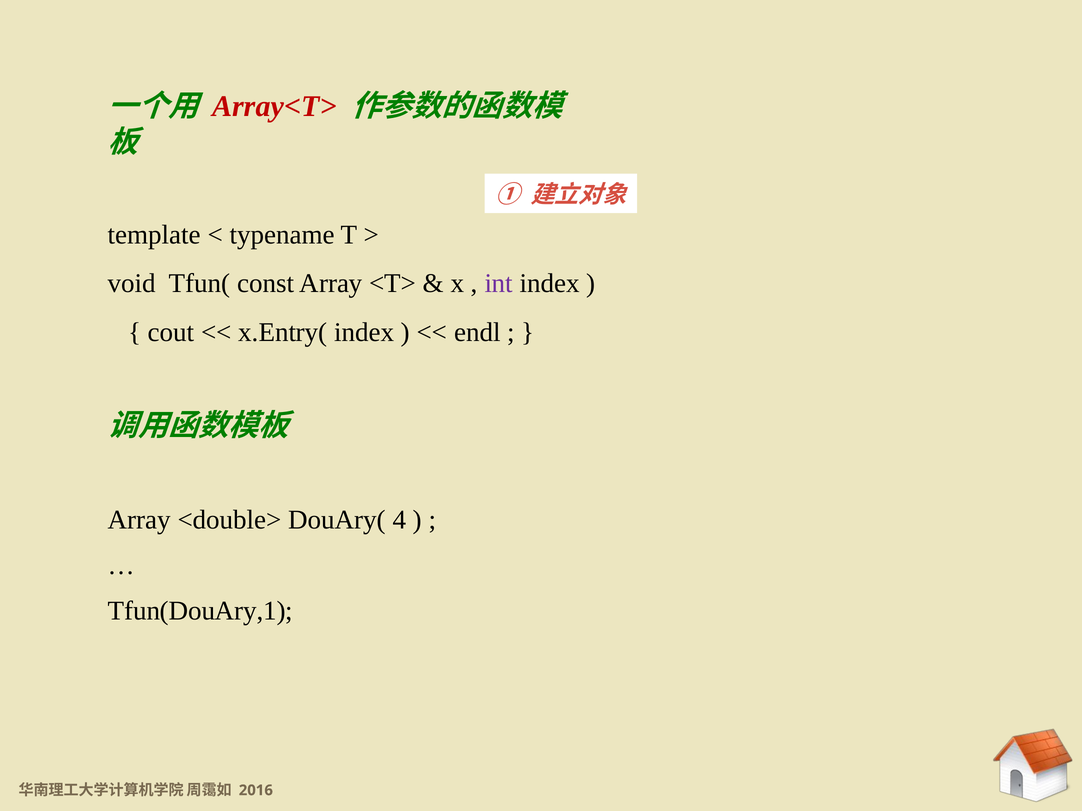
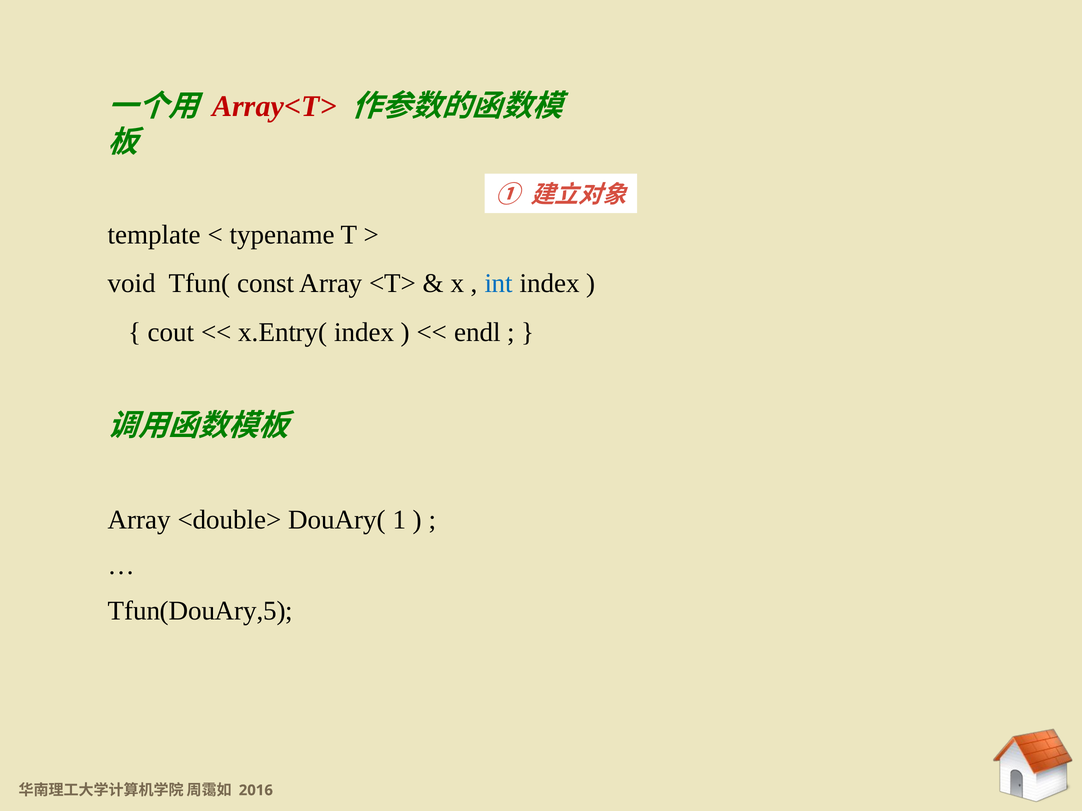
int colour: purple -> blue (499, 284)
4: 4 -> 1 (400, 520)
Tfun(DouAry,1: Tfun(DouAry,1 -> Tfun(DouAry,5 (200, 611)
